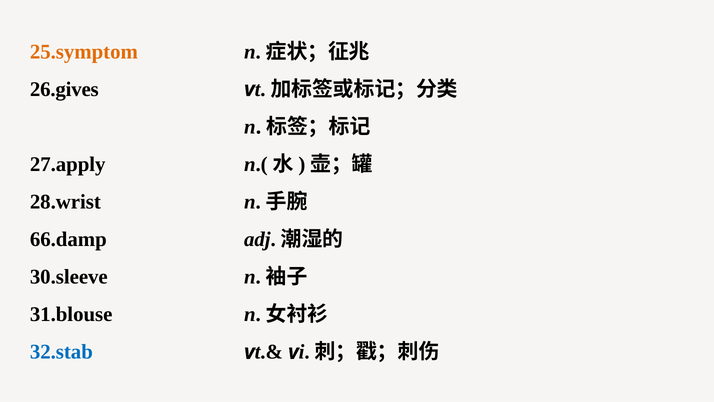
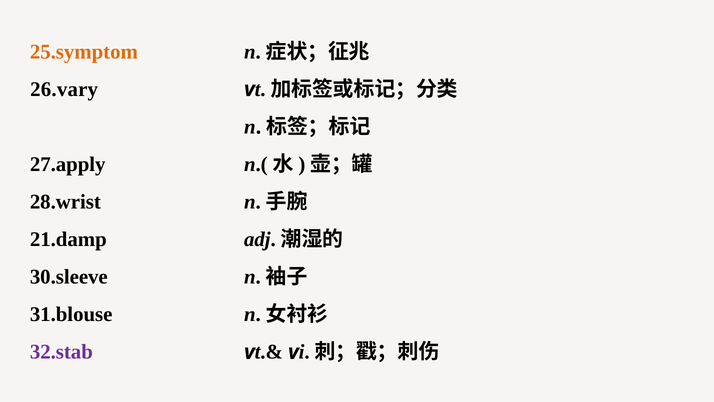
26.gives: 26.gives -> 26.vary (64, 89)
66.damp: 66.damp -> 21.damp (68, 239)
32.stab colour: blue -> purple (61, 352)
